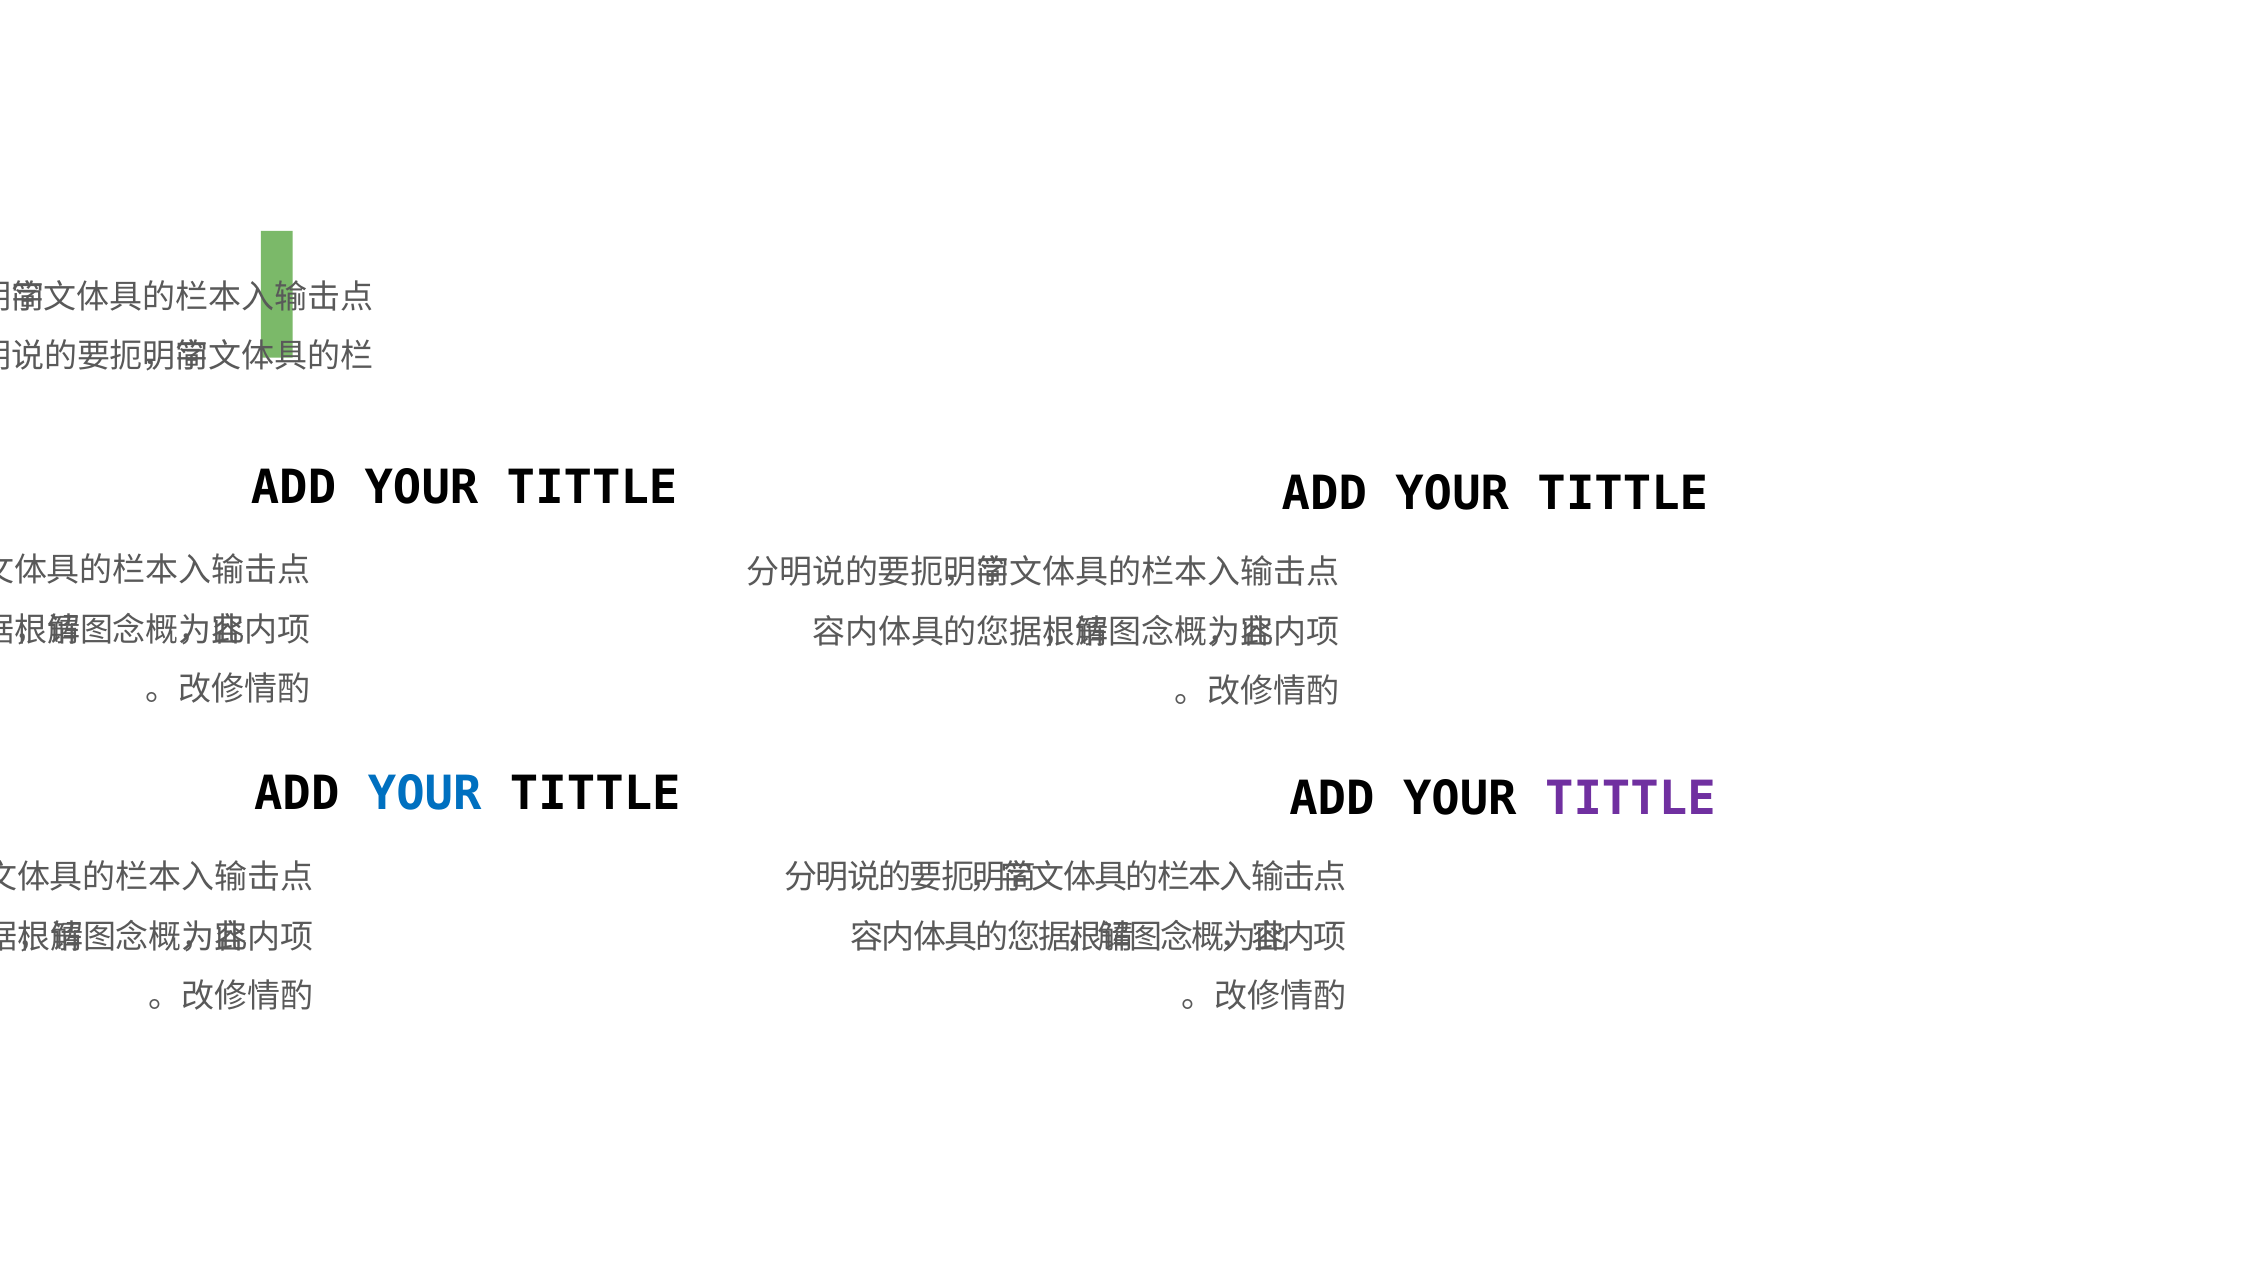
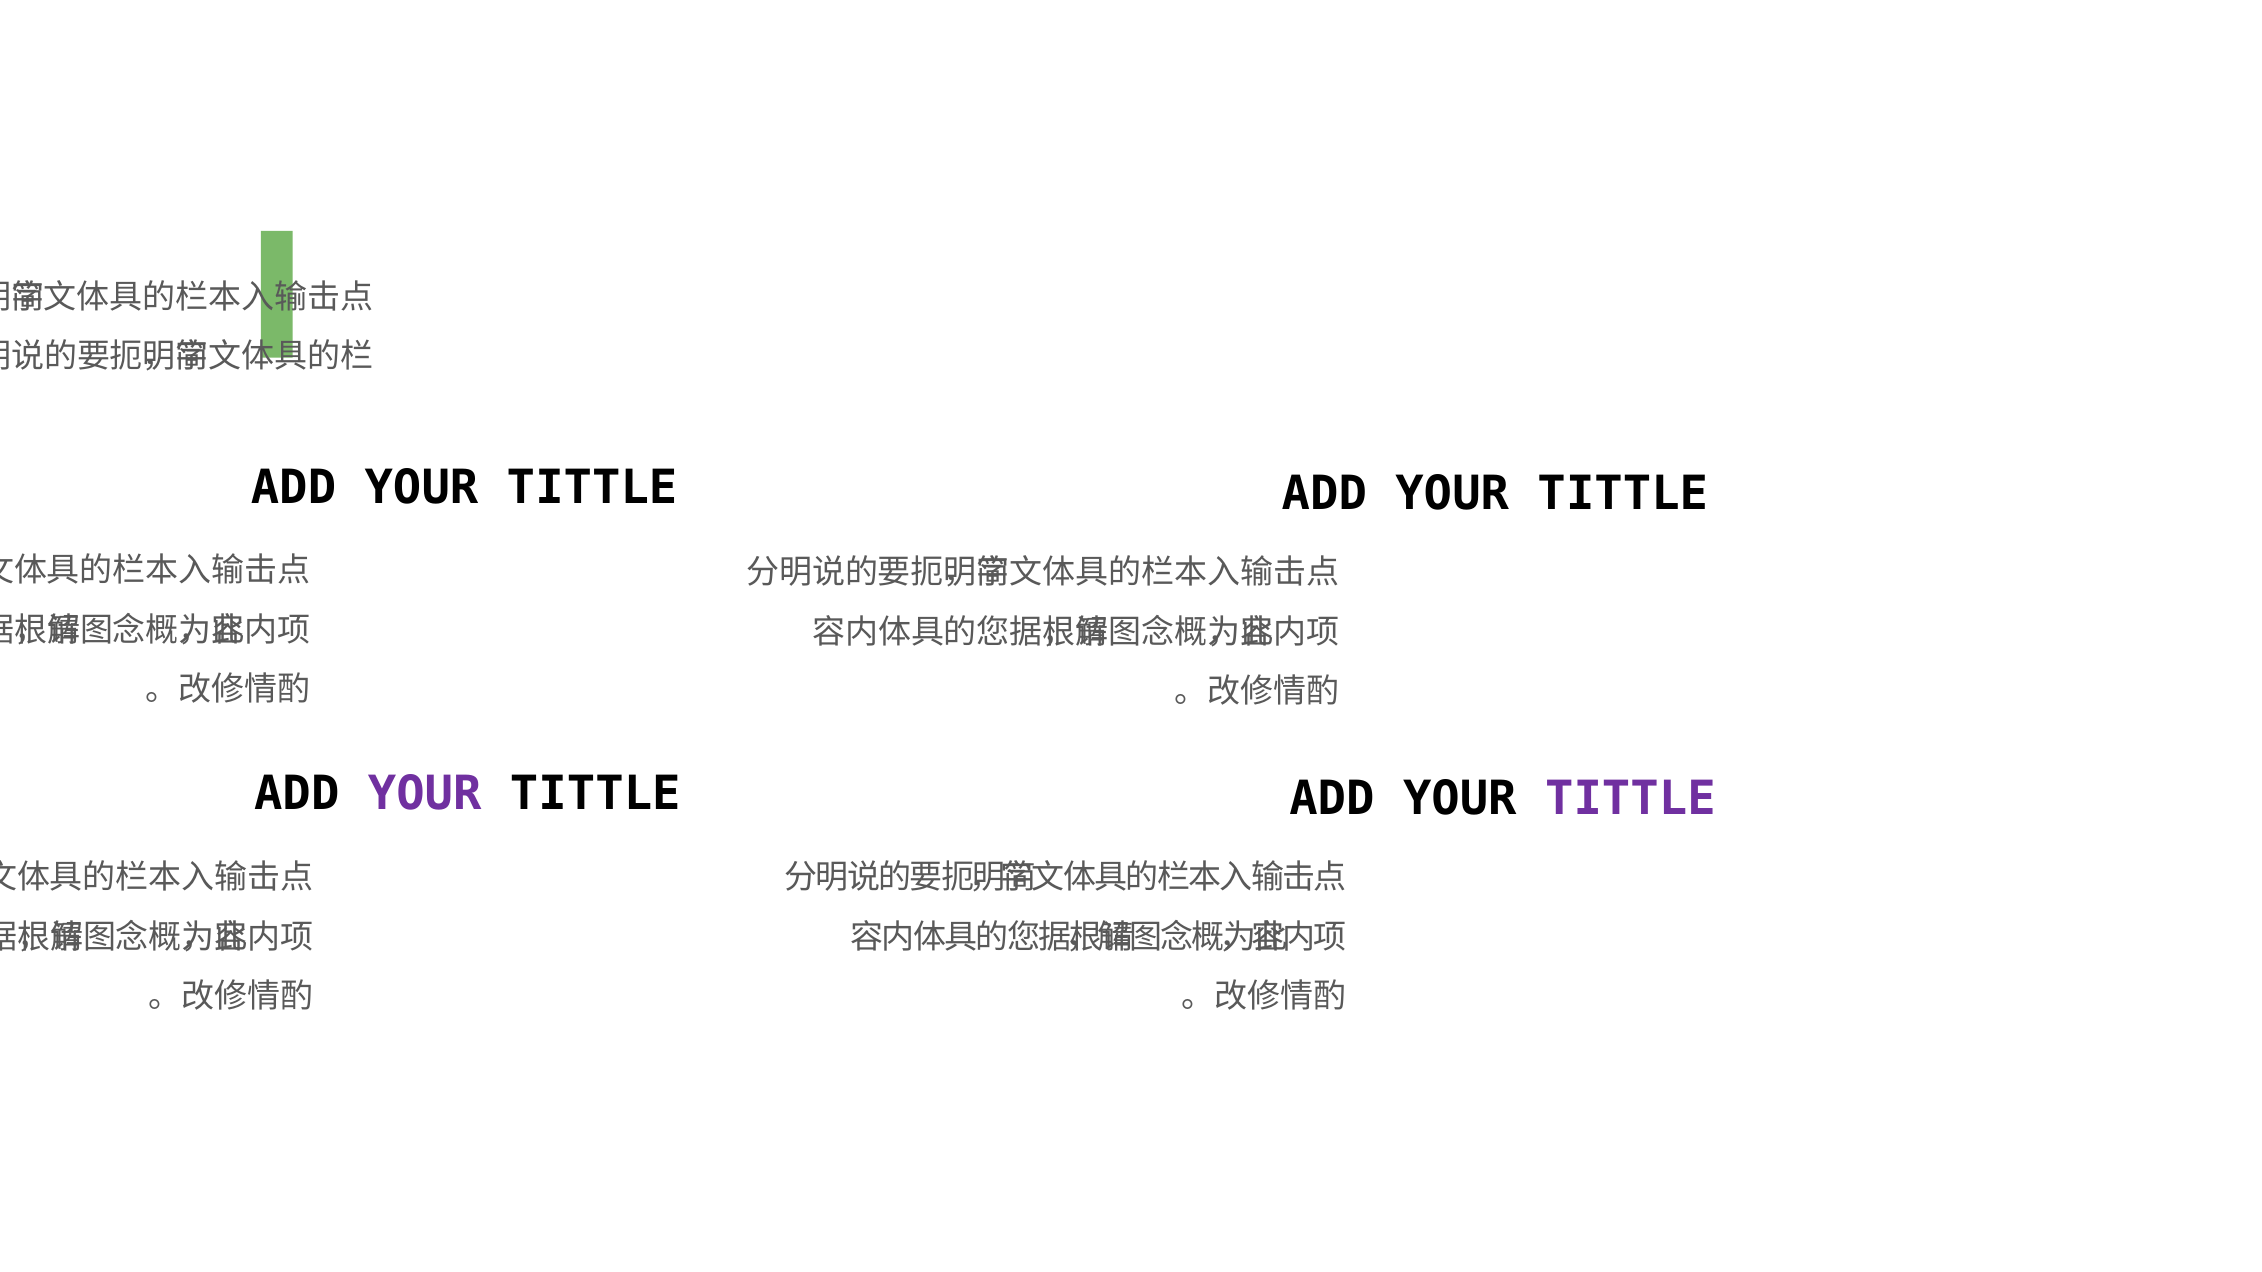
YOUR colour: blue -> purple (425, 794)
